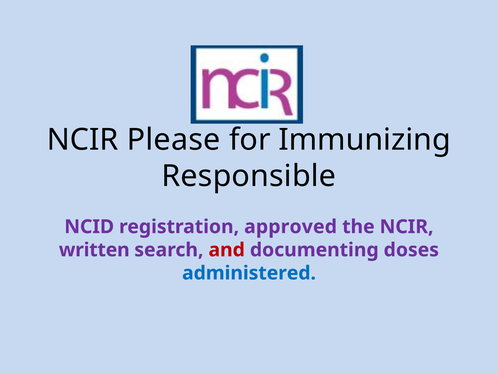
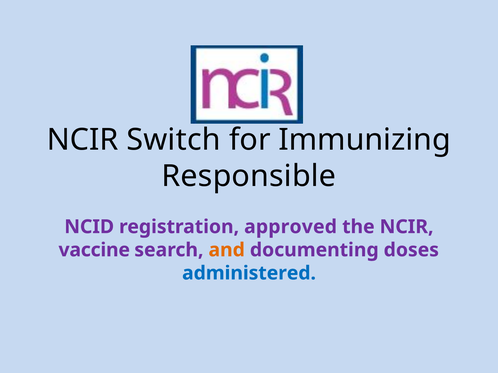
Please: Please -> Switch (174, 140)
written: written -> vaccine (94, 250)
and colour: red -> orange (227, 250)
